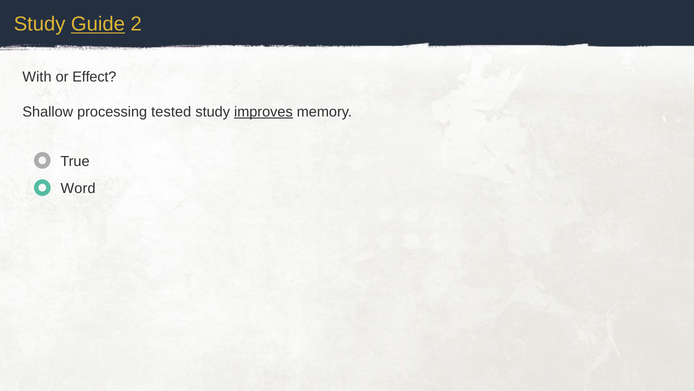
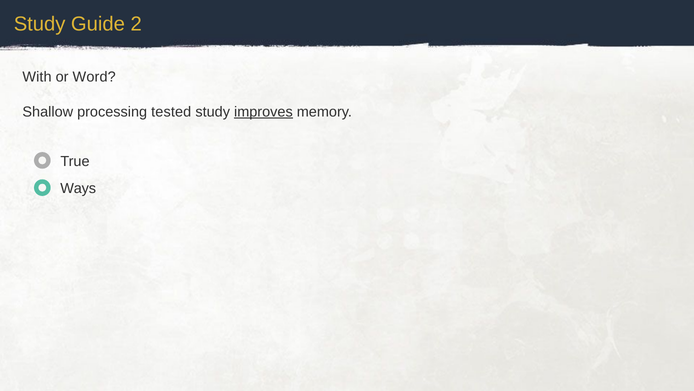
Guide underline: present -> none (98, 24)
Effect: Effect -> Word (94, 77)
Word: Word -> Ways (78, 188)
